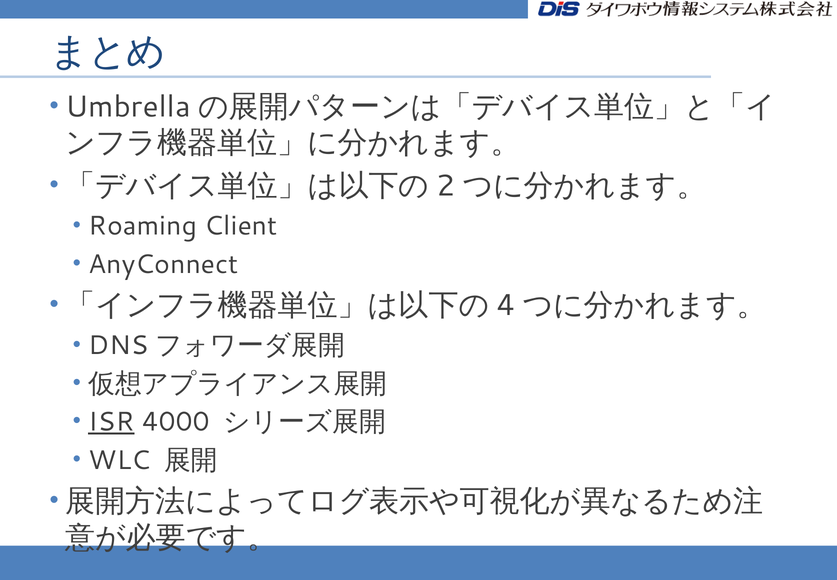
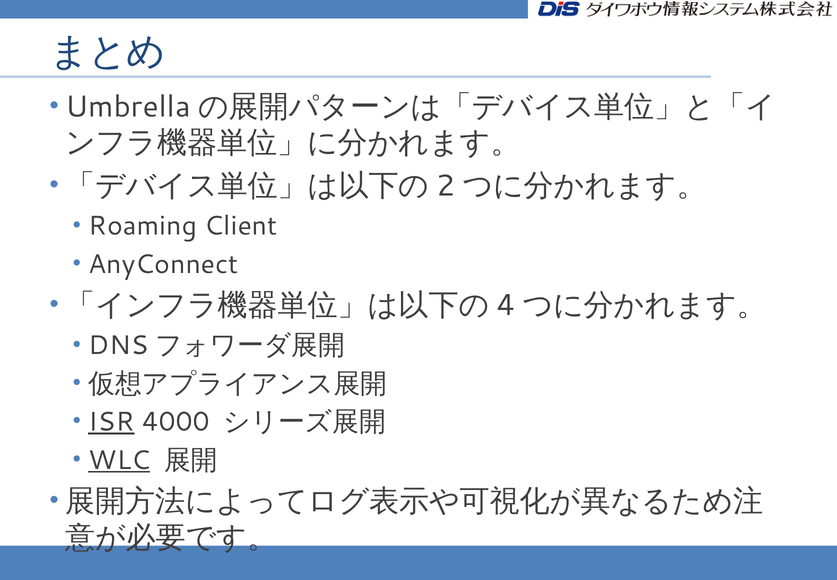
WLC underline: none -> present (119, 460)
